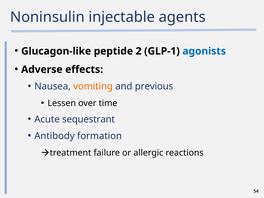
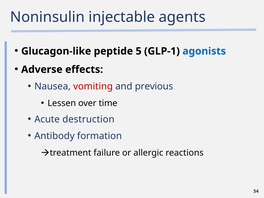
2: 2 -> 5 (139, 51)
vomiting colour: orange -> red (93, 86)
sequestrant: sequestrant -> destruction (88, 119)
